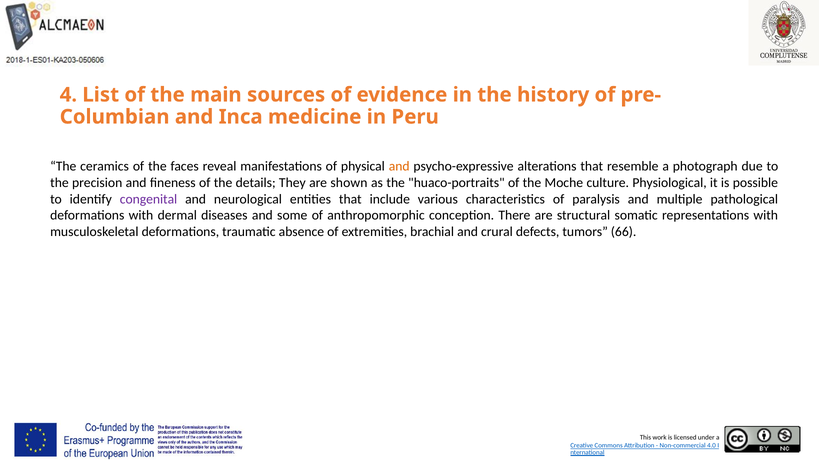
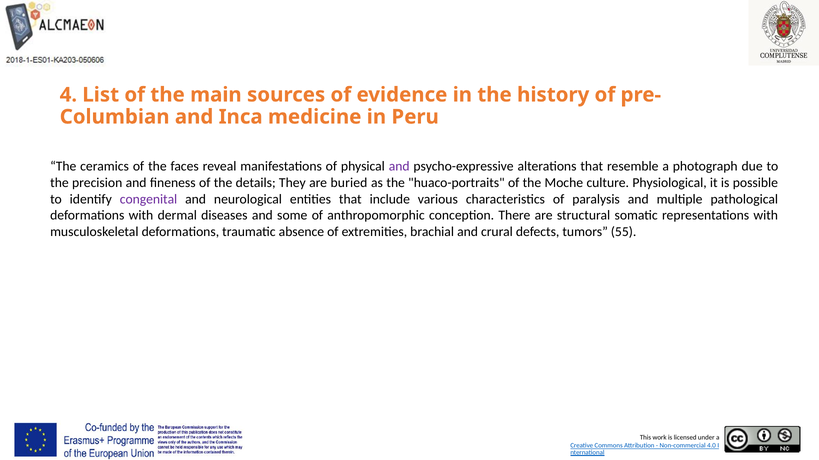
and colour: orange -> purple (399, 167)
shown: shown -> buried (349, 183)
66: 66 -> 55 (624, 232)
